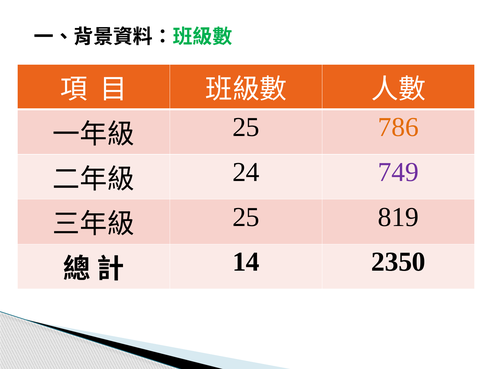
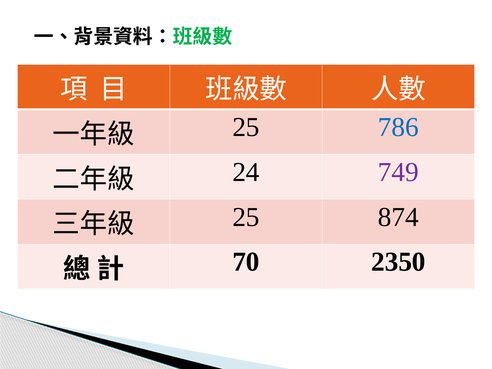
786 colour: orange -> blue (398, 127)
819: 819 -> 874 (398, 217)
14: 14 -> 70 (246, 262)
